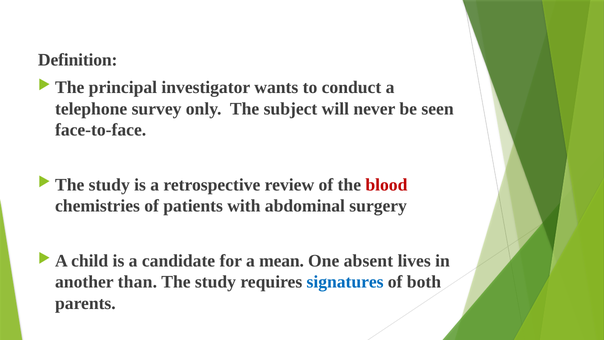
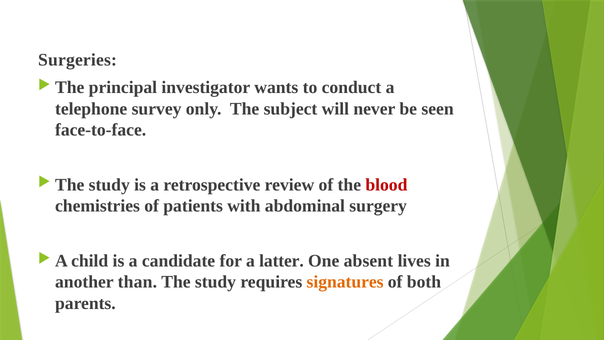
Definition: Definition -> Surgeries (78, 60)
mean: mean -> latter (282, 261)
signatures colour: blue -> orange (345, 282)
